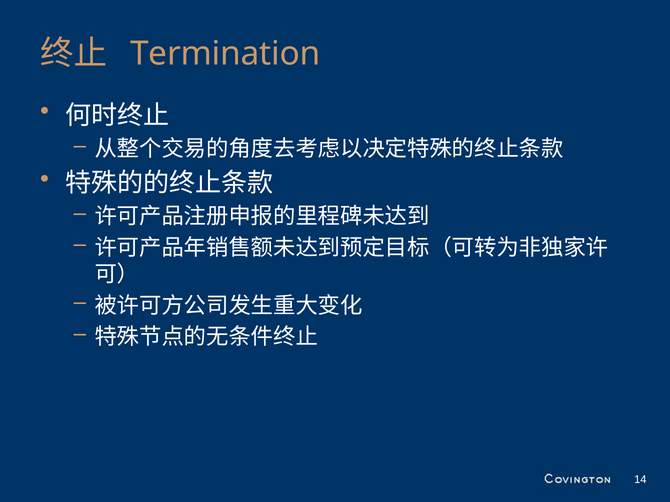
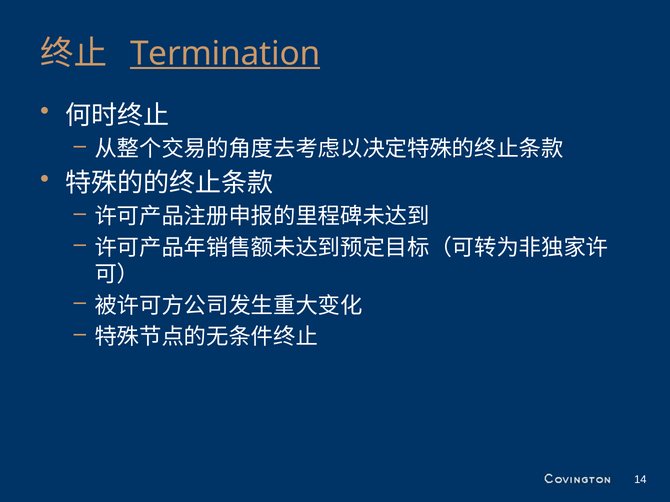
Termination underline: none -> present (225, 54)
